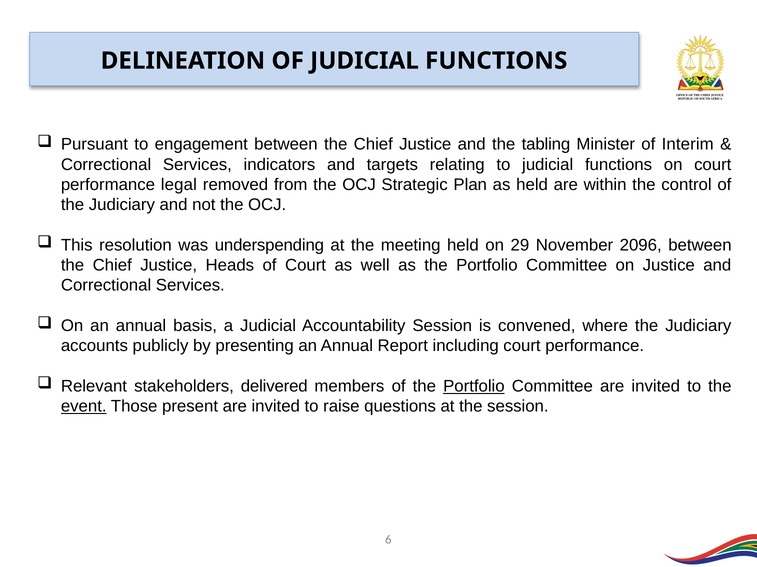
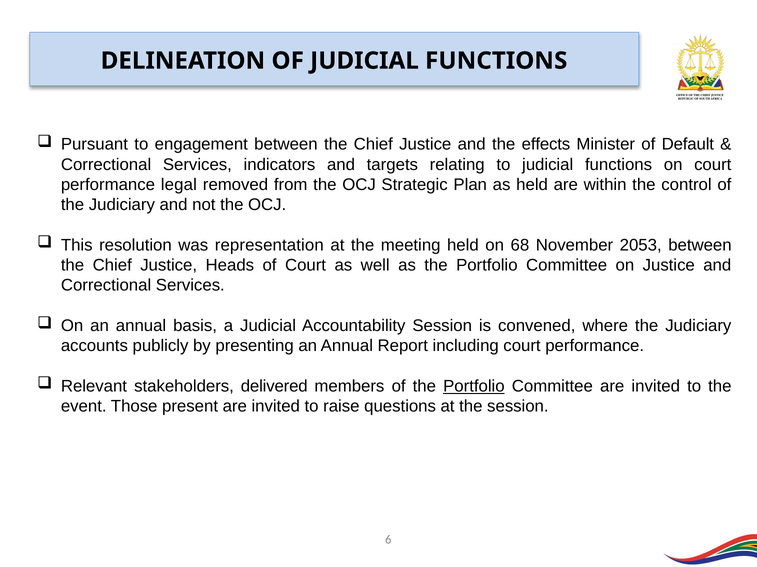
tabling: tabling -> effects (546, 145)
Interim: Interim -> Default (688, 145)
underspending: underspending -> representation (269, 245)
29: 29 -> 68 (520, 245)
2096: 2096 -> 2053 (641, 245)
event underline: present -> none (84, 407)
